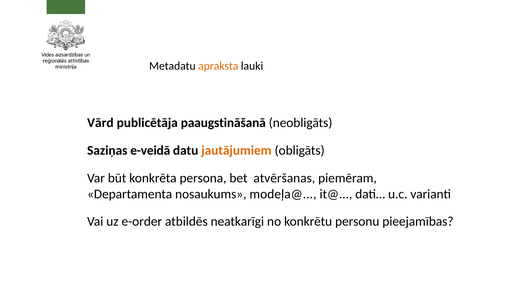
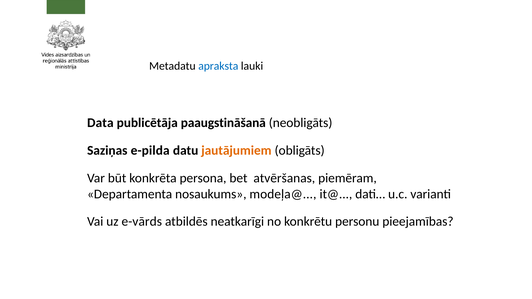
apraksta colour: orange -> blue (218, 66)
Vārd: Vārd -> Data (100, 123)
e-veidā: e-veidā -> e-pilda (150, 151)
e-order: e-order -> e-vārds (142, 222)
